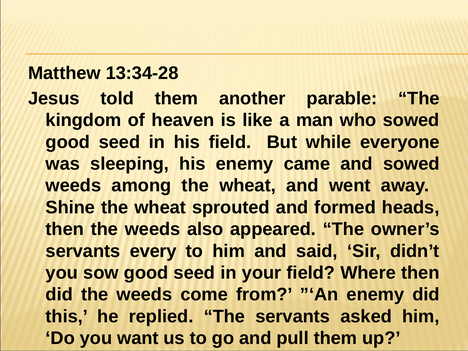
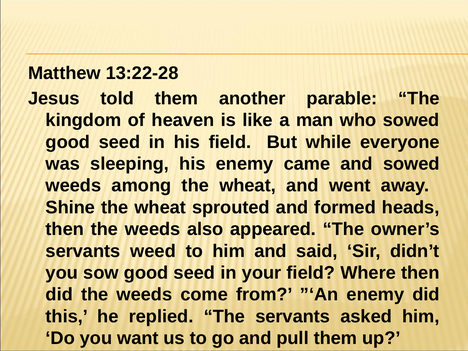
13:34-28: 13:34-28 -> 13:22-28 (142, 73)
every: every -> weed (153, 251)
